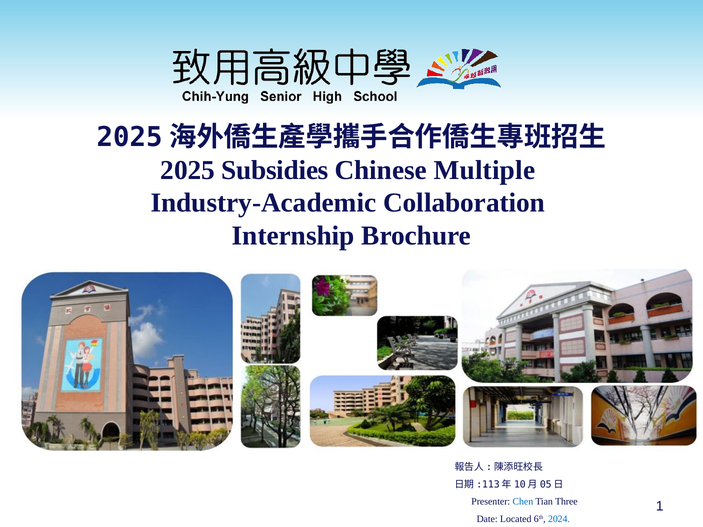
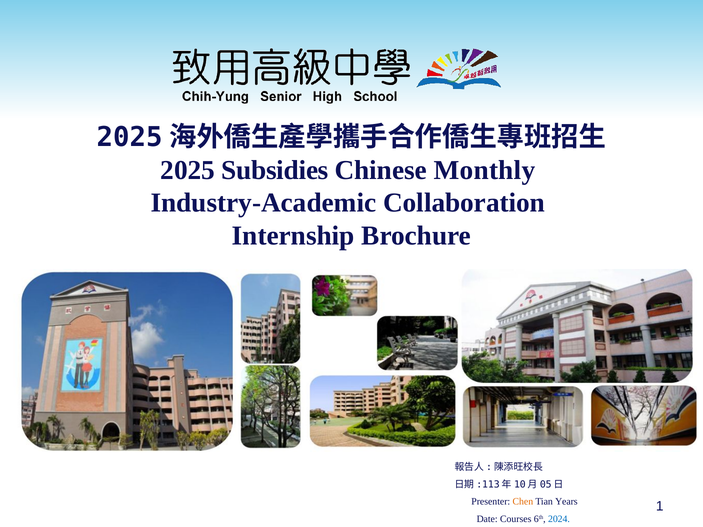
Multiple: Multiple -> Monthly (485, 170)
Chen colour: blue -> orange (523, 502)
Three: Three -> Years (566, 502)
Located: Located -> Courses (516, 519)
